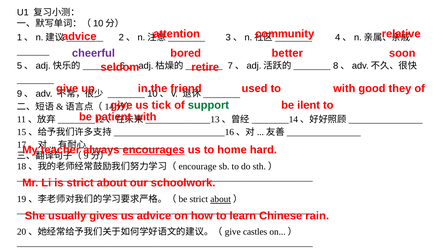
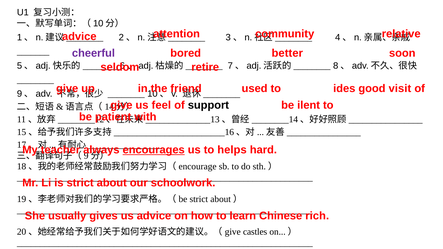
to with: with -> ides (344, 89)
they: they -> visit (400, 89)
tick: tick -> feel (161, 105)
support colour: green -> black (208, 105)
home: home -> helps (232, 150)
about underline: present -> none (221, 199)
rain: rain -> rich (317, 216)
